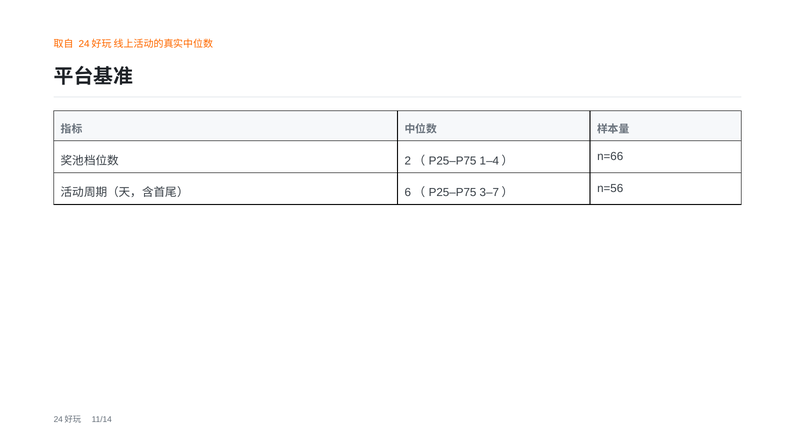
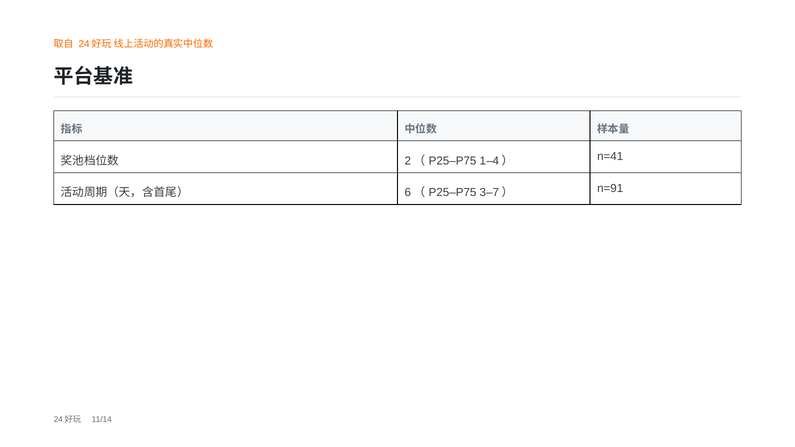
n=66: n=66 -> n=41 (610, 157)
n=56: n=56 -> n=91 (610, 188)
